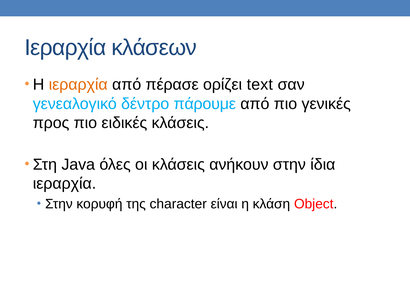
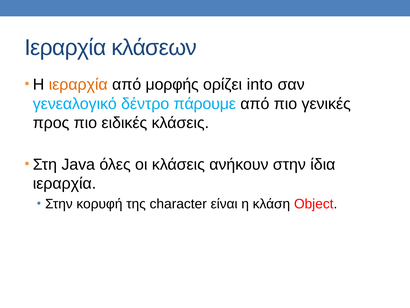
πέρασε: πέρασε -> μορφής (172, 84)
text: text -> into (260, 84)
